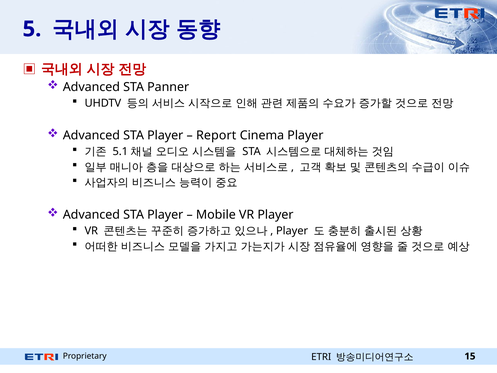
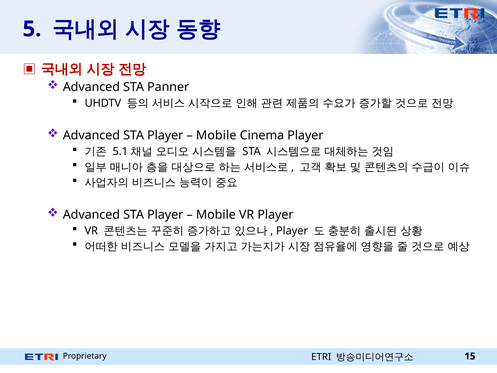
Report: Report -> Mobile (216, 135)
